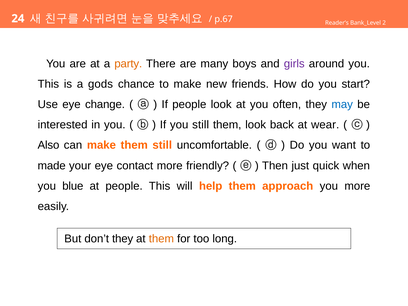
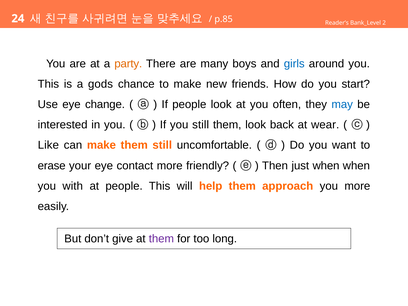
p.67: p.67 -> p.85 (224, 19)
girls colour: purple -> blue (294, 64)
Also: Also -> Like (48, 145)
made: made -> erase (52, 166)
just quick: quick -> when (326, 166)
blue: blue -> with (73, 186)
don’t they: they -> give (123, 239)
them colour: orange -> purple (161, 239)
